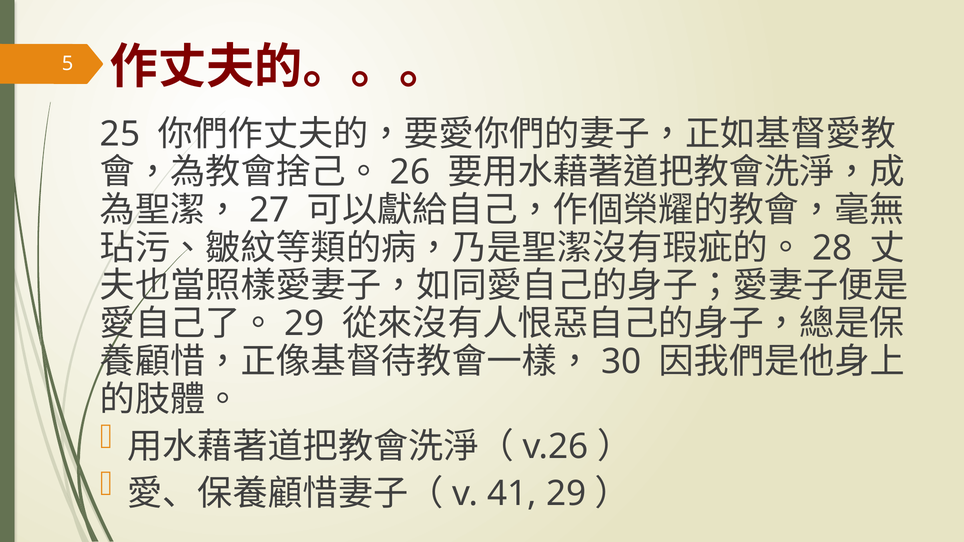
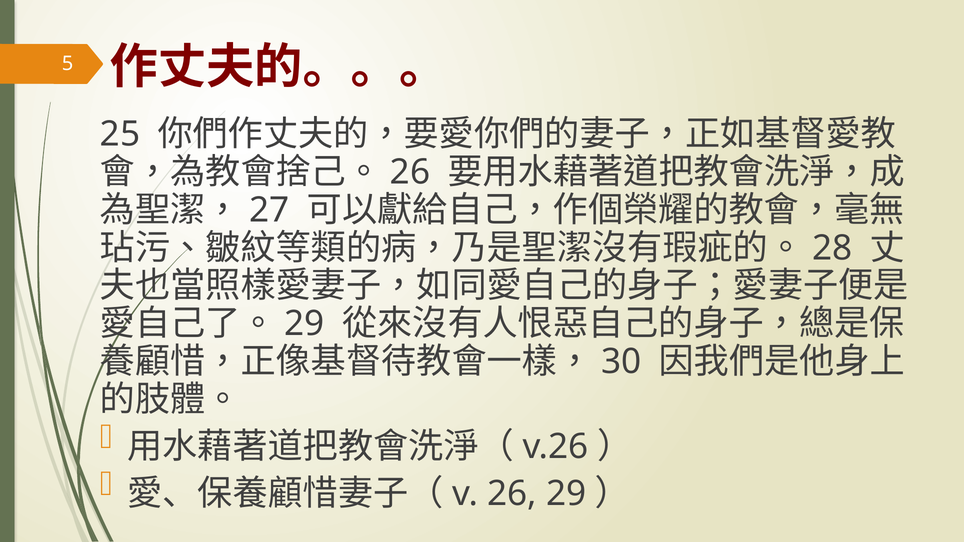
41: 41 -> 26 (512, 494)
